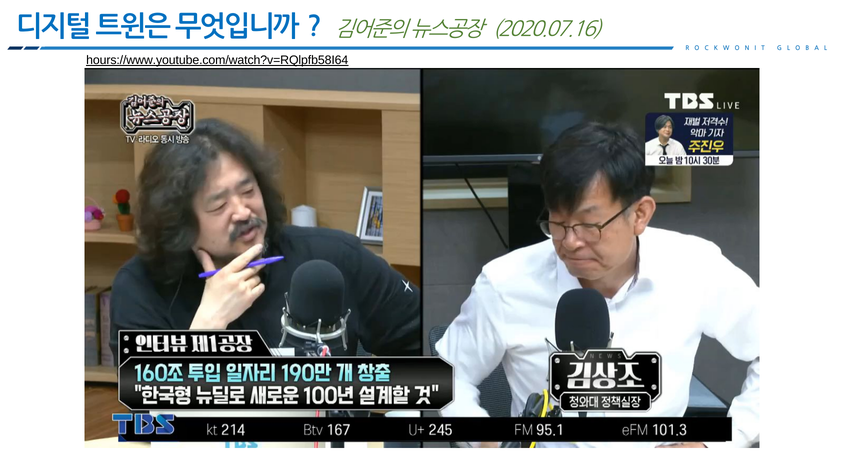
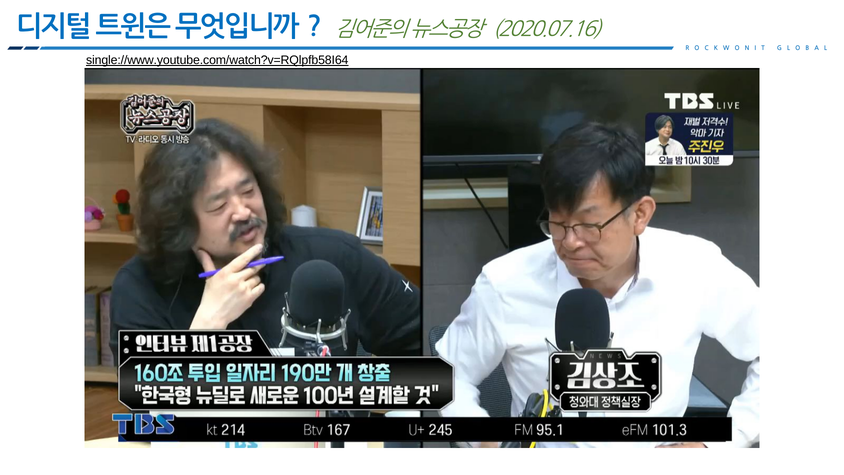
hours://www.youtube.com/watch?v=RQlpfb58I64: hours://www.youtube.com/watch?v=RQlpfb58I64 -> single://www.youtube.com/watch?v=RQlpfb58I64 (217, 60)
